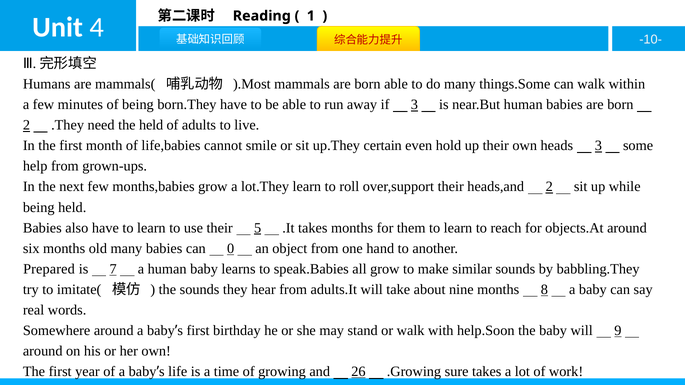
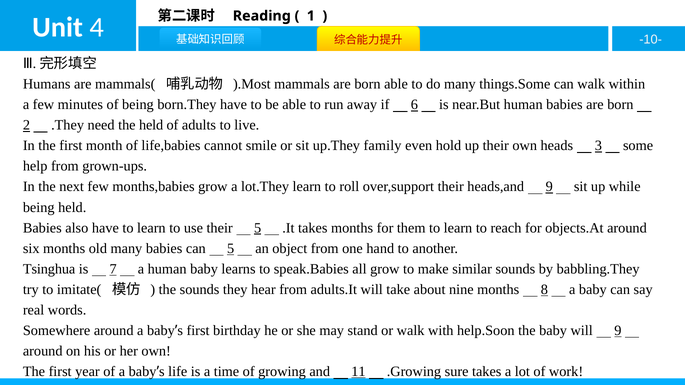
if 3: 3 -> 6 (414, 105)
certain: certain -> family (383, 146)
heads,and 2: 2 -> 9 (549, 187)
can 0: 0 -> 5 (231, 249)
Prepared: Prepared -> Tsinghua (49, 269)
26: 26 -> 11 (358, 372)
